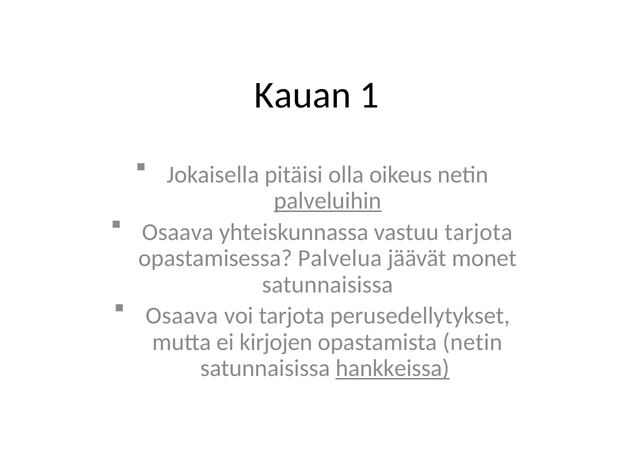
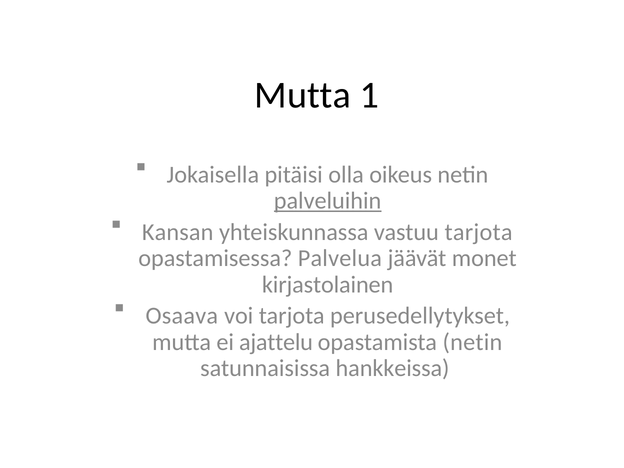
Kauan: Kauan -> Mutta (303, 95)
Osaava: Osaava -> Kansan (178, 232)
satunnaisissa: satunnaisissa -> kirjastolainen (328, 285)
kirjojen: kirjojen -> ajattelu (276, 342)
hankkeissa underline: present -> none (393, 368)
